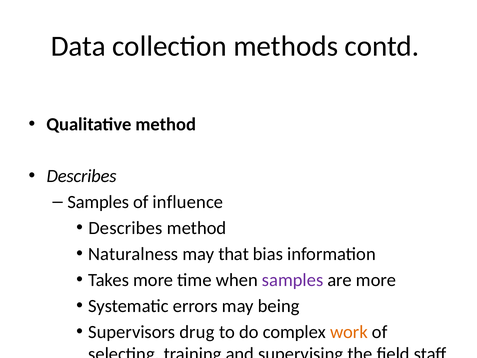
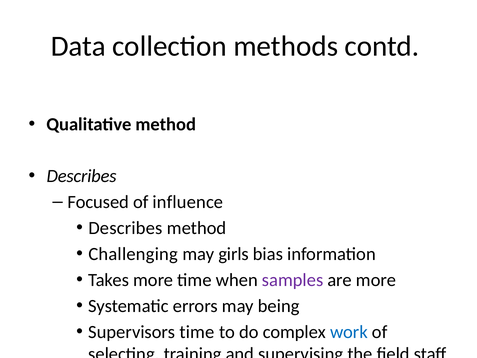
Samples: Samples -> Focused (98, 202)
Naturalness: Naturalness -> Challenging (133, 254)
that: that -> girls (234, 254)
Supervisors drug: drug -> time (197, 332)
work colour: orange -> blue (349, 332)
